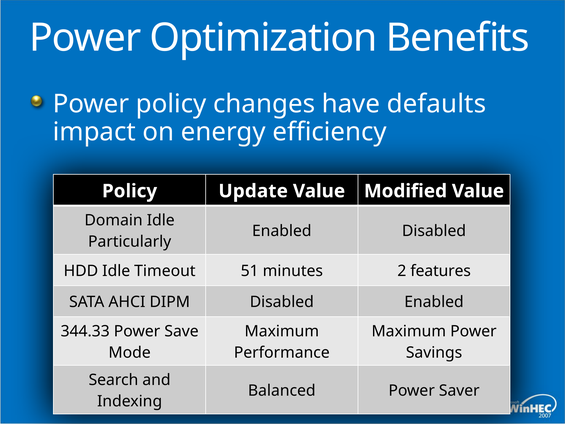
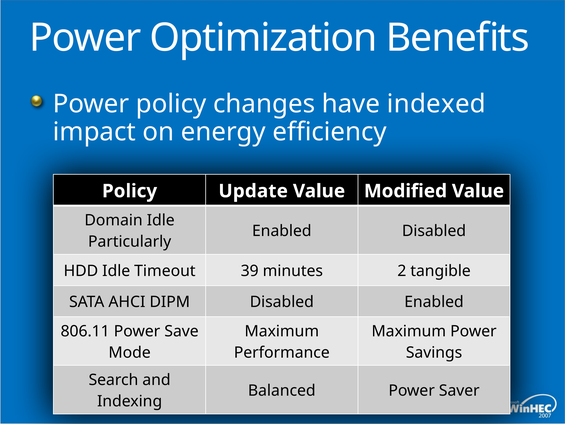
defaults: defaults -> indexed (436, 104)
51: 51 -> 39 (250, 271)
features: features -> tangible (441, 271)
344.33: 344.33 -> 806.11 (85, 331)
